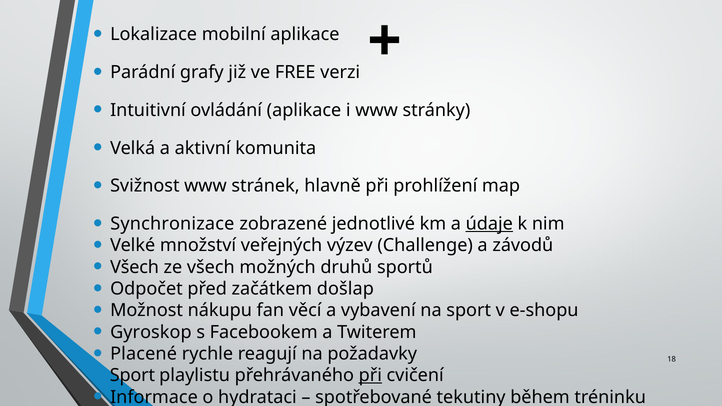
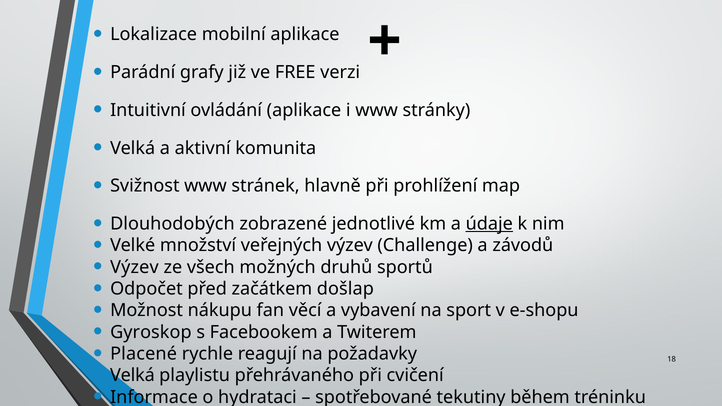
Synchronizace: Synchronizace -> Dlouhodobých (172, 224)
Všech: Všech -> Výzev (134, 267)
Sport: Sport -> Velká (132, 376)
při underline: present -> none (370, 376)
